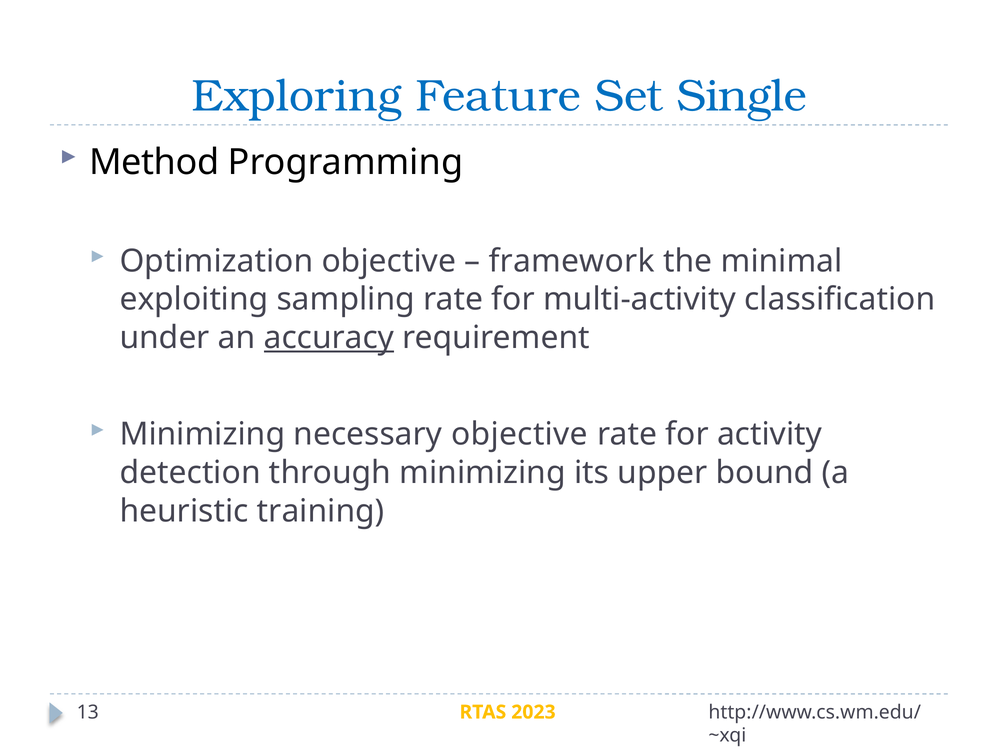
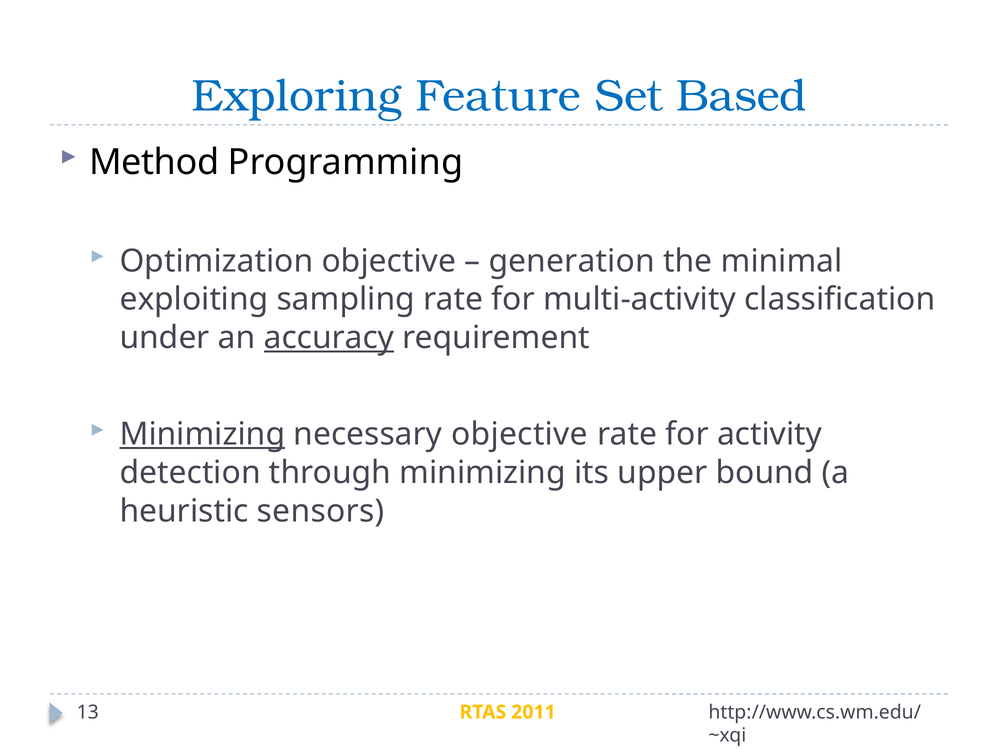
Single: Single -> Based (742, 96)
framework: framework -> generation (572, 261)
Minimizing underline: none -> present (202, 434)
training: training -> sensors (321, 511)
2023: 2023 -> 2011 (533, 712)
